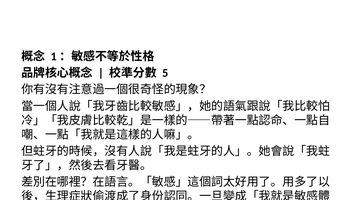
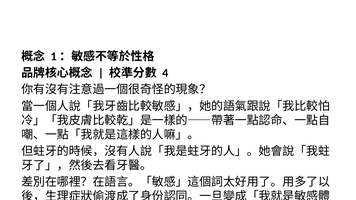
5: 5 -> 4 (165, 73)
